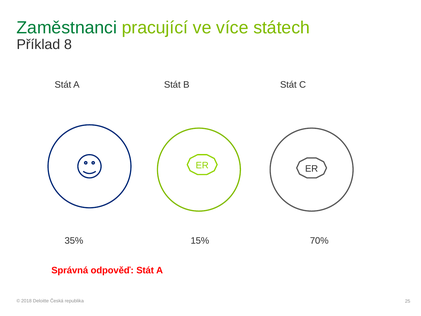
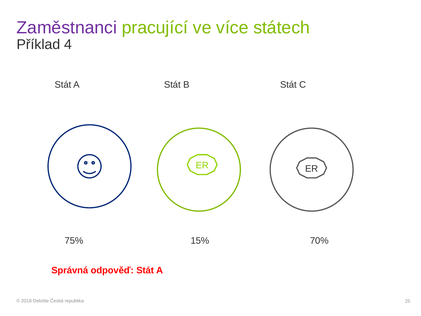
Zaměstnanci colour: green -> purple (67, 28)
8: 8 -> 4 (68, 45)
35%: 35% -> 75% (74, 240)
